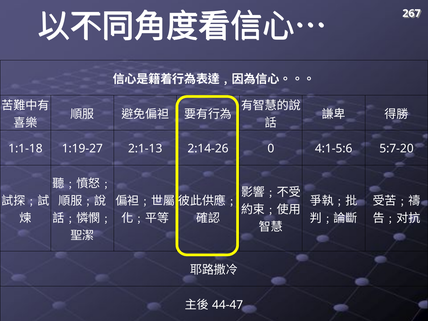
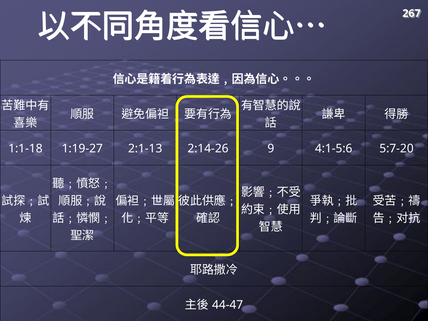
0: 0 -> 9 (271, 149)
